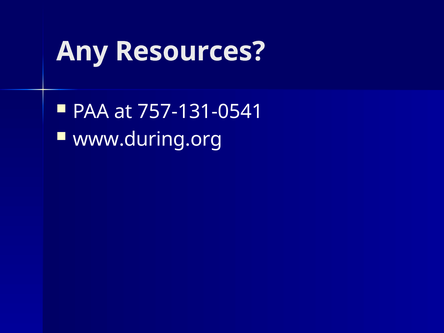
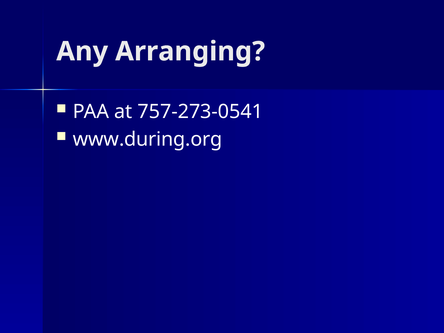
Resources: Resources -> Arranging (190, 51)
757-131-0541: 757-131-0541 -> 757-273-0541 (200, 112)
